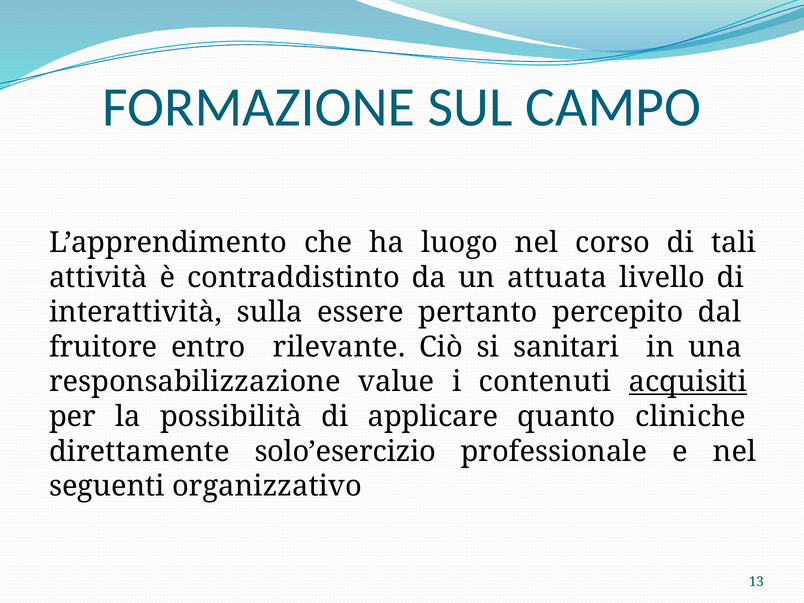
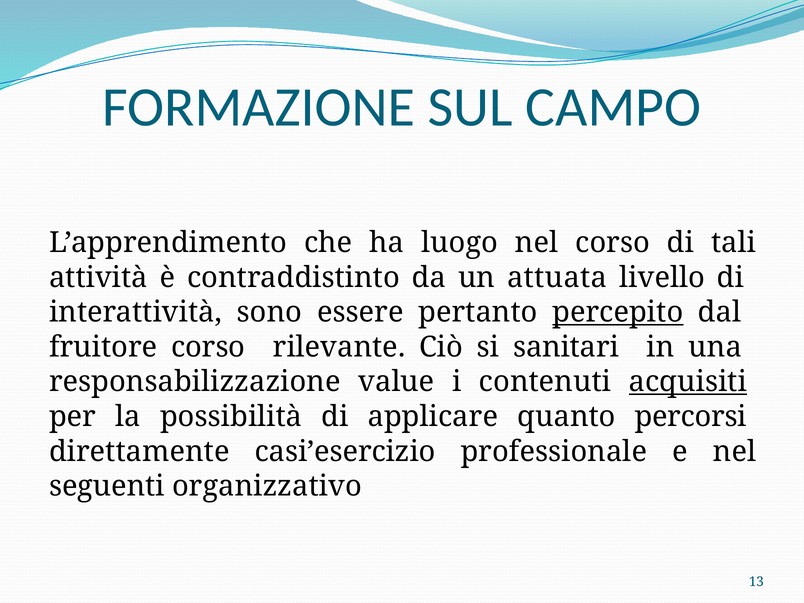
sulla: sulla -> sono (269, 312)
percepito underline: none -> present (618, 312)
fruitore entro: entro -> corso (208, 347)
cliniche: cliniche -> percorsi (691, 417)
solo’esercizio: solo’esercizio -> casi’esercizio (345, 452)
